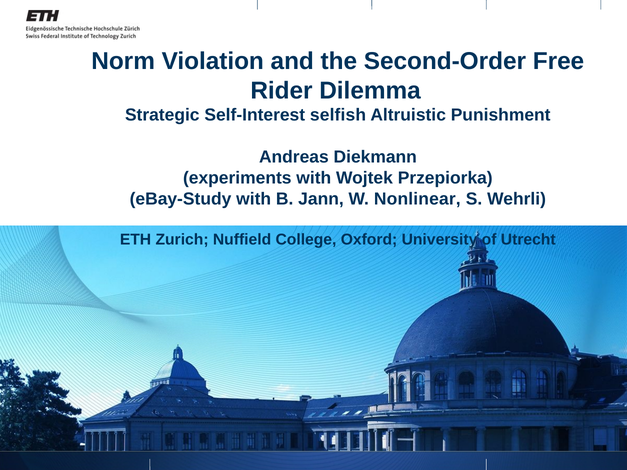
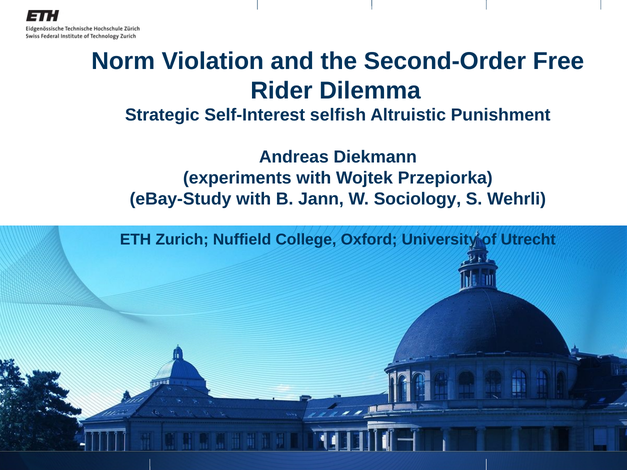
Nonlinear: Nonlinear -> Sociology (417, 199)
